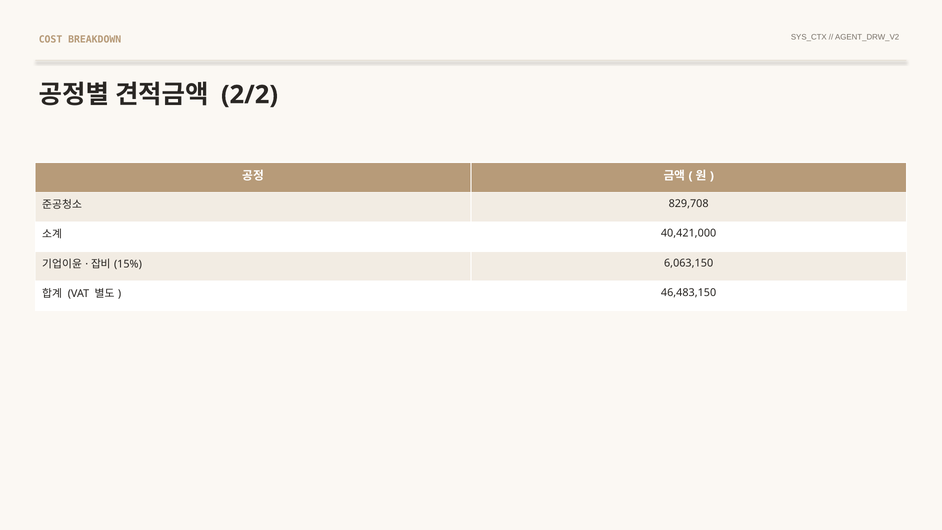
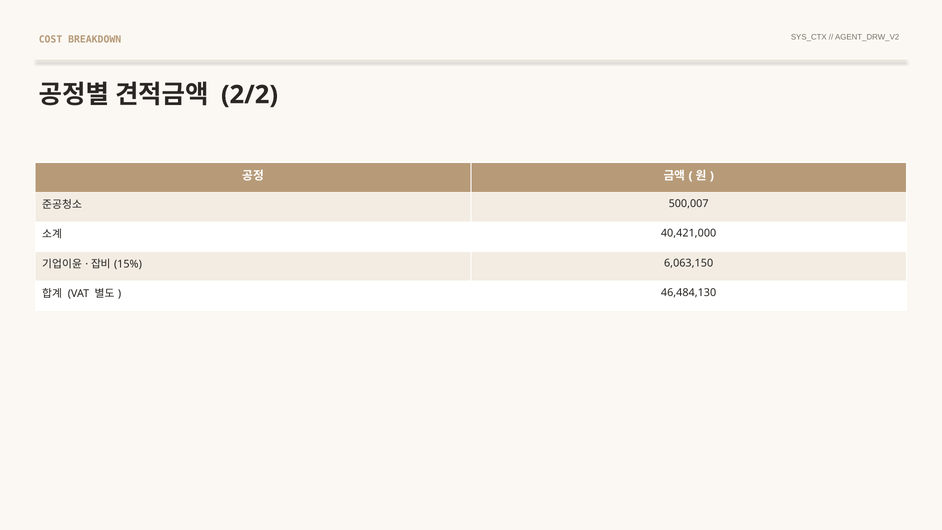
829,708: 829,708 -> 500,007 (689, 204)
46,483,150: 46,483,150 -> 46,484,130 (689, 293)
